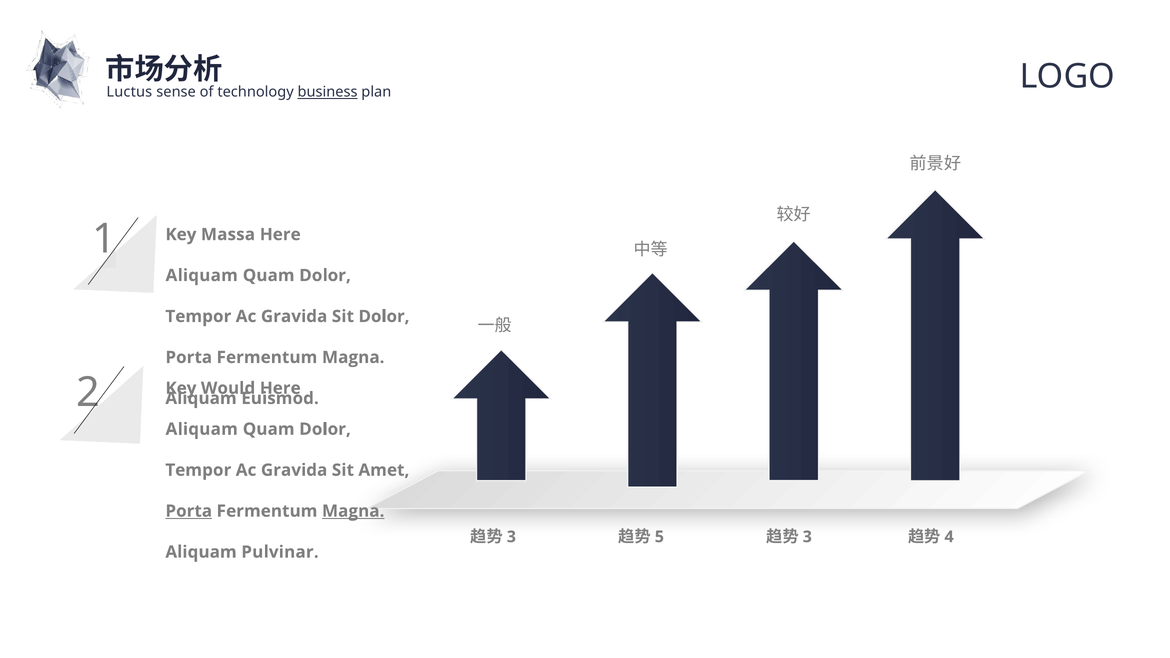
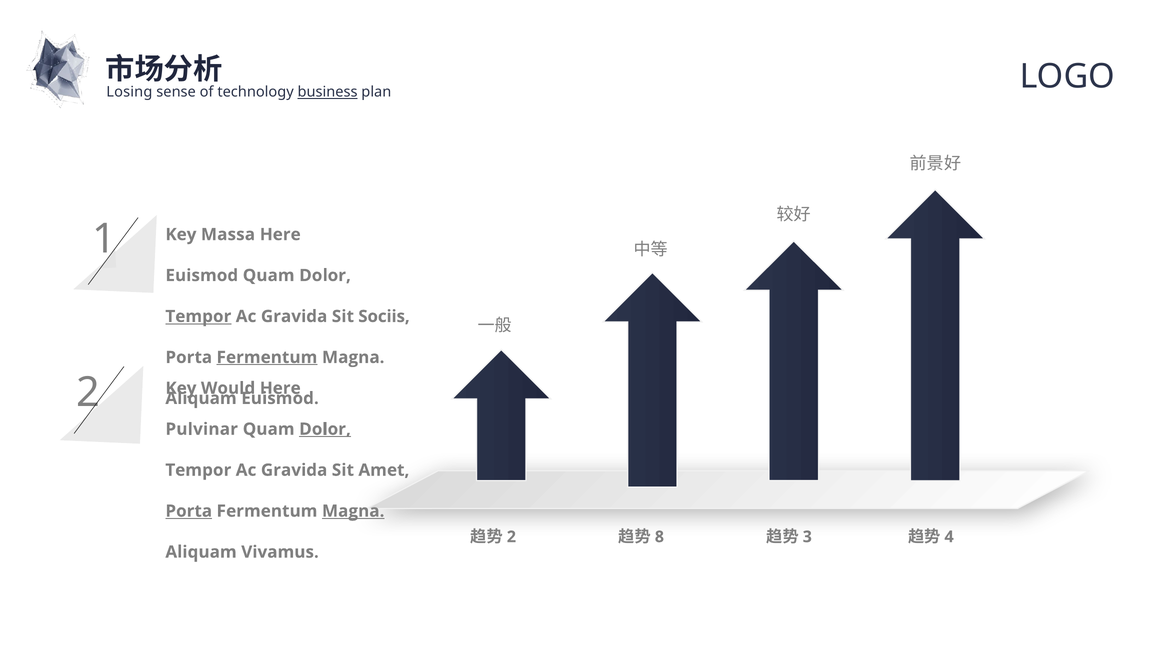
Luctus: Luctus -> Losing (129, 92)
Aliquam: Aliquam -> Euismod (202, 276)
Tempor underline: none -> present (198, 316)
Sit Dolor: Dolor -> Sociis (384, 316)
Fermentum underline: none -> present (267, 357)
Aliquam: Aliquam -> Pulvinar (202, 429)
Dolor underline: none -> present (325, 429)
3: 3 -> 2 (511, 537)
5: 5 -> 8 (659, 537)
Pulvinar: Pulvinar -> Vivamus (280, 552)
